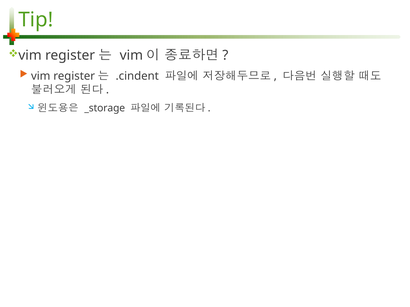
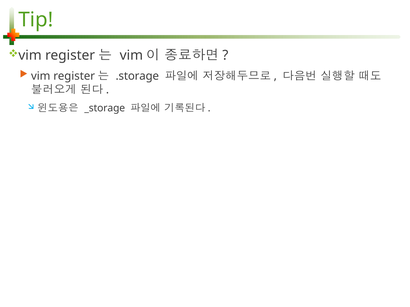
.cindent: .cindent -> .storage (137, 76)
